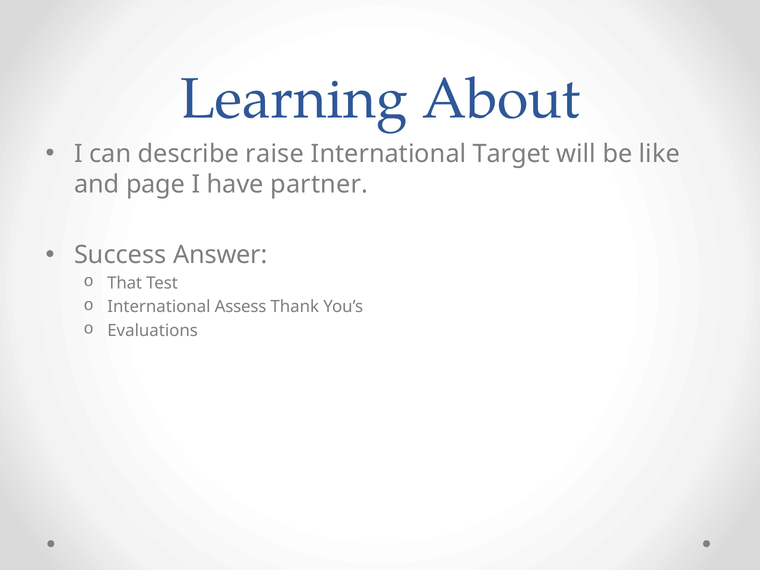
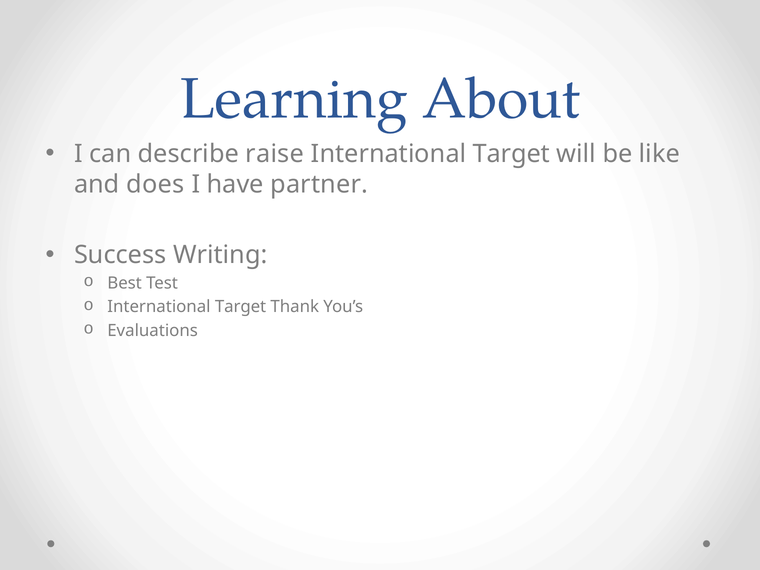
page: page -> does (155, 184)
Answer: Answer -> Writing (220, 255)
That: That -> Best (125, 283)
Assess: Assess -> Target (241, 307)
